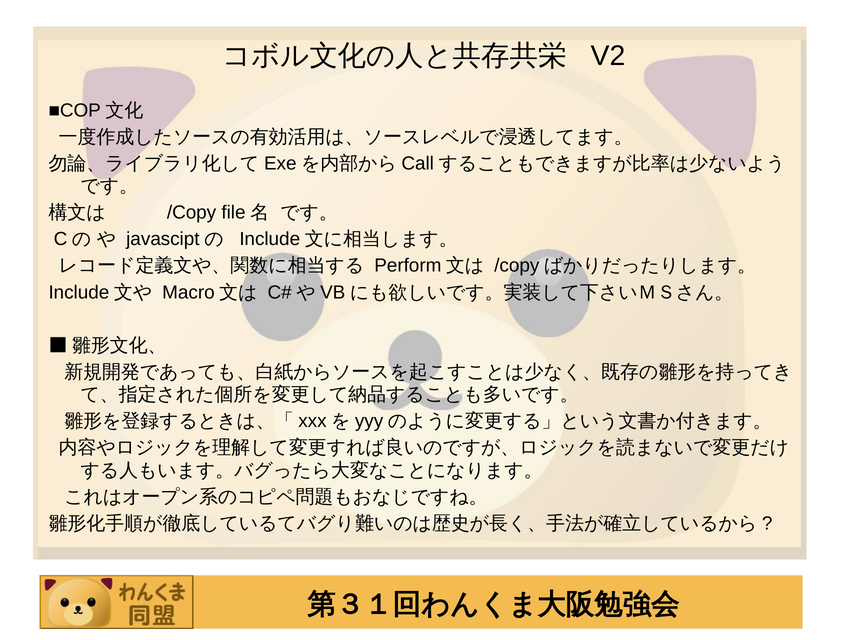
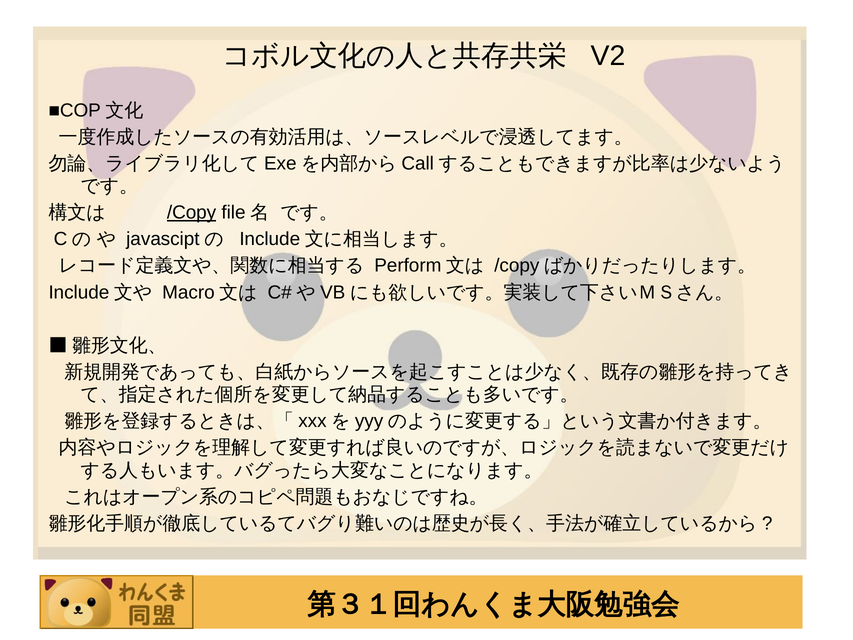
/Copy underline: none -> present (192, 213)
